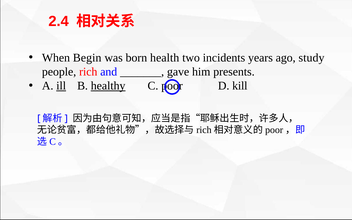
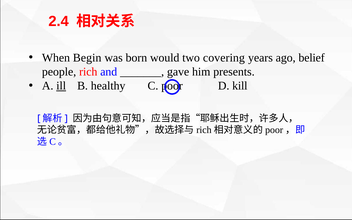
health: health -> would (165, 58)
incidents: incidents -> covering (224, 58)
study: study -> belief (312, 58)
healthy underline: present -> none (108, 86)
